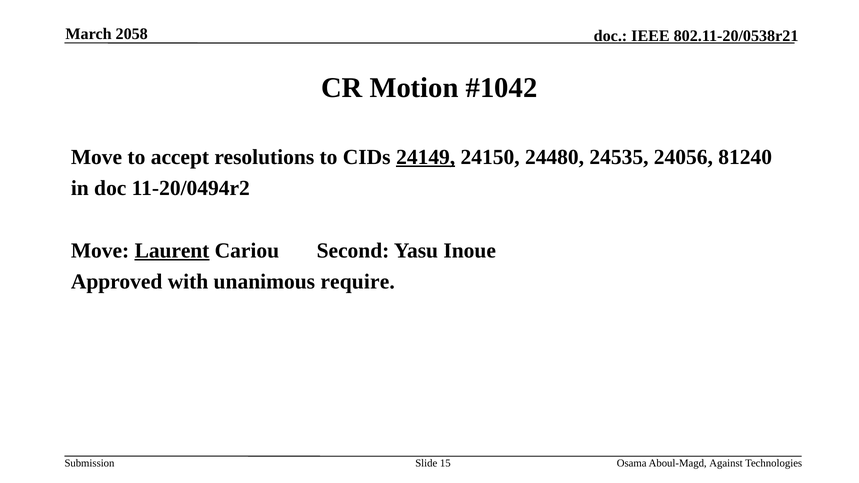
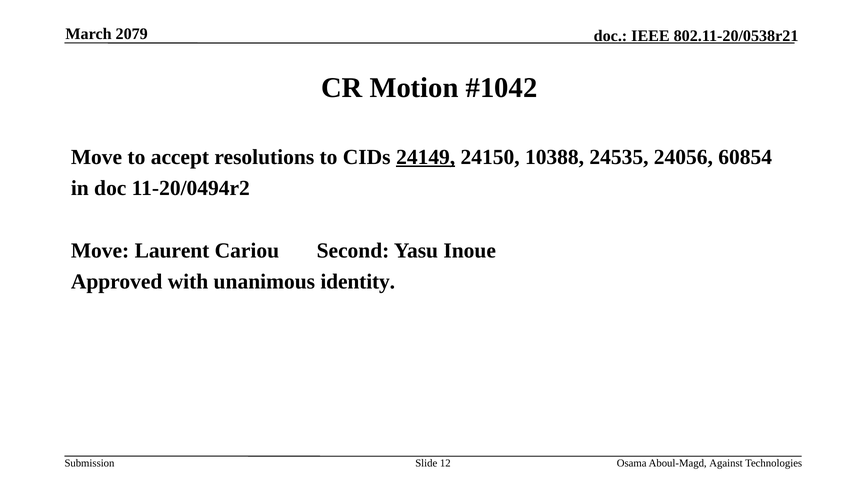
2058: 2058 -> 2079 (132, 34)
24480: 24480 -> 10388 (555, 157)
81240: 81240 -> 60854 (745, 157)
Laurent underline: present -> none (172, 251)
require: require -> identity (358, 282)
15: 15 -> 12 (445, 463)
